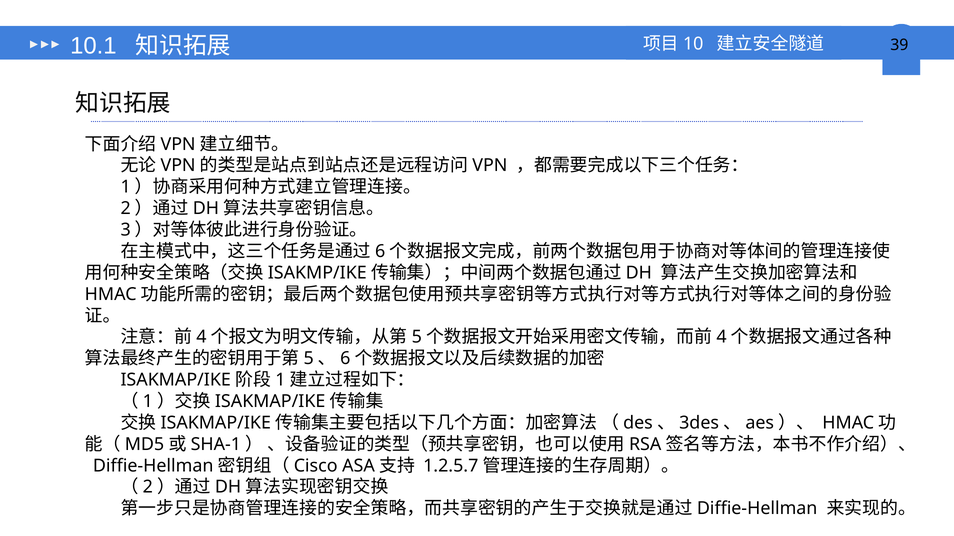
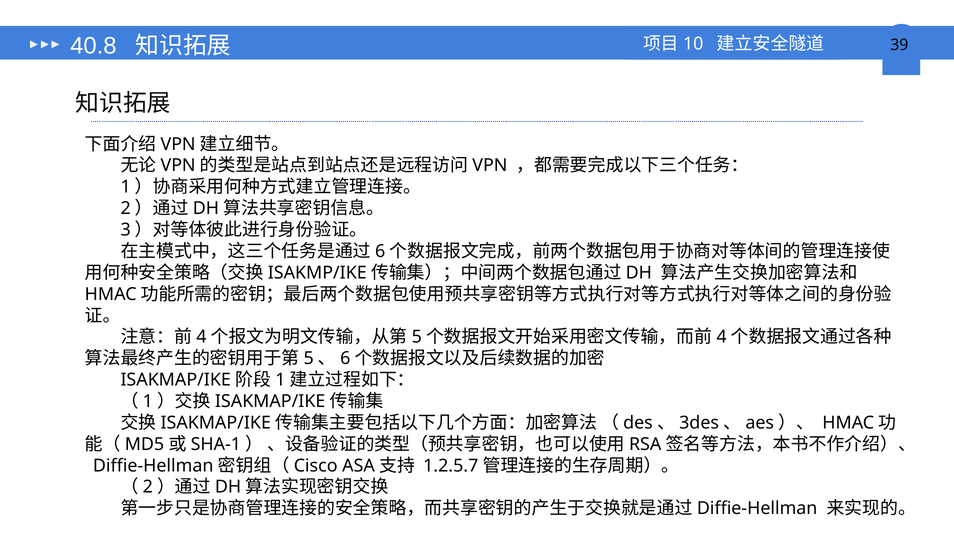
10.1: 10.1 -> 40.8 (93, 46)
